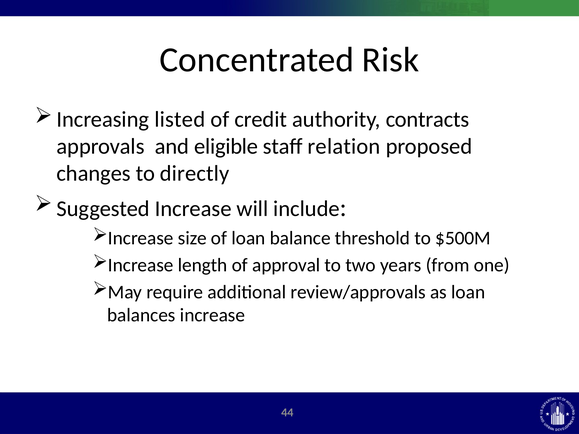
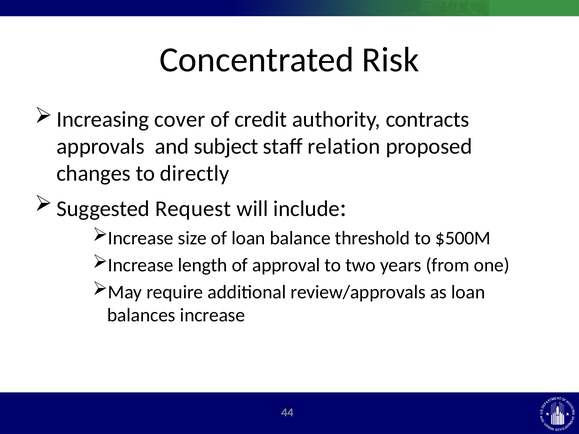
listed: listed -> cover (180, 119)
eligible: eligible -> subject (226, 146)
Suggested Increase: Increase -> Request (193, 209)
